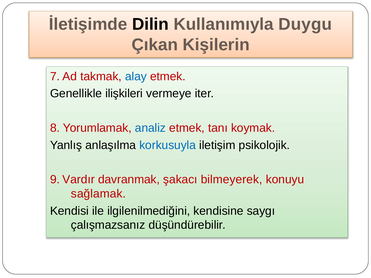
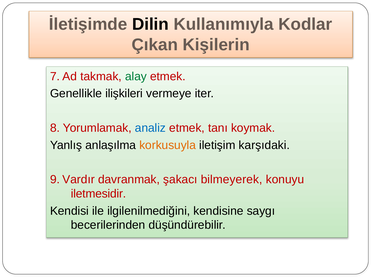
Duygu: Duygu -> Kodlar (305, 24)
alay colour: blue -> green (136, 76)
korkusuyla colour: blue -> orange (168, 145)
psikolojik: psikolojik -> karşıdaki (264, 145)
sağlamak: sağlamak -> iletmesidir (99, 194)
çalışmazsanız: çalışmazsanız -> becerilerinden (108, 225)
